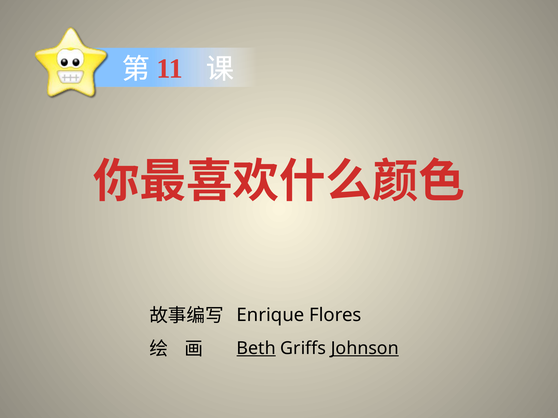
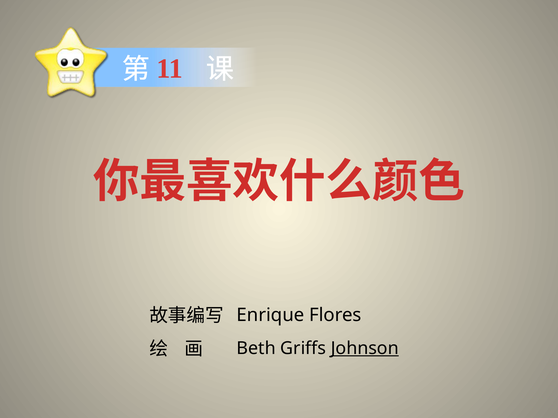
Beth underline: present -> none (256, 349)
